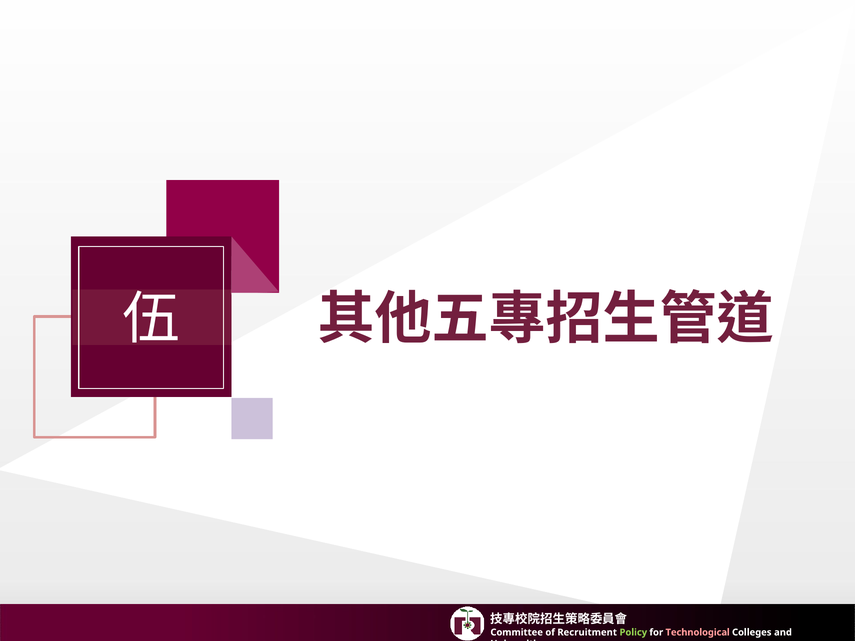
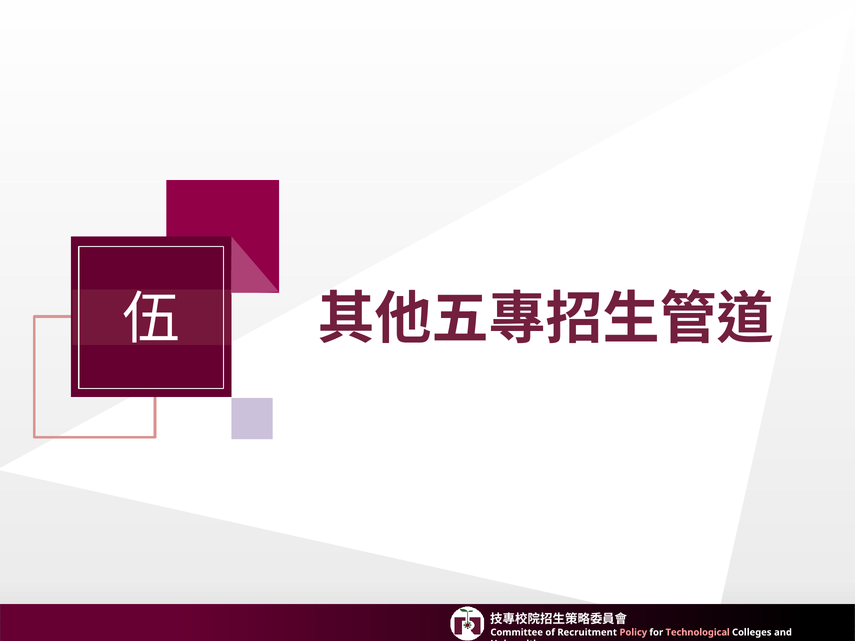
Policy colour: light green -> pink (633, 633)
